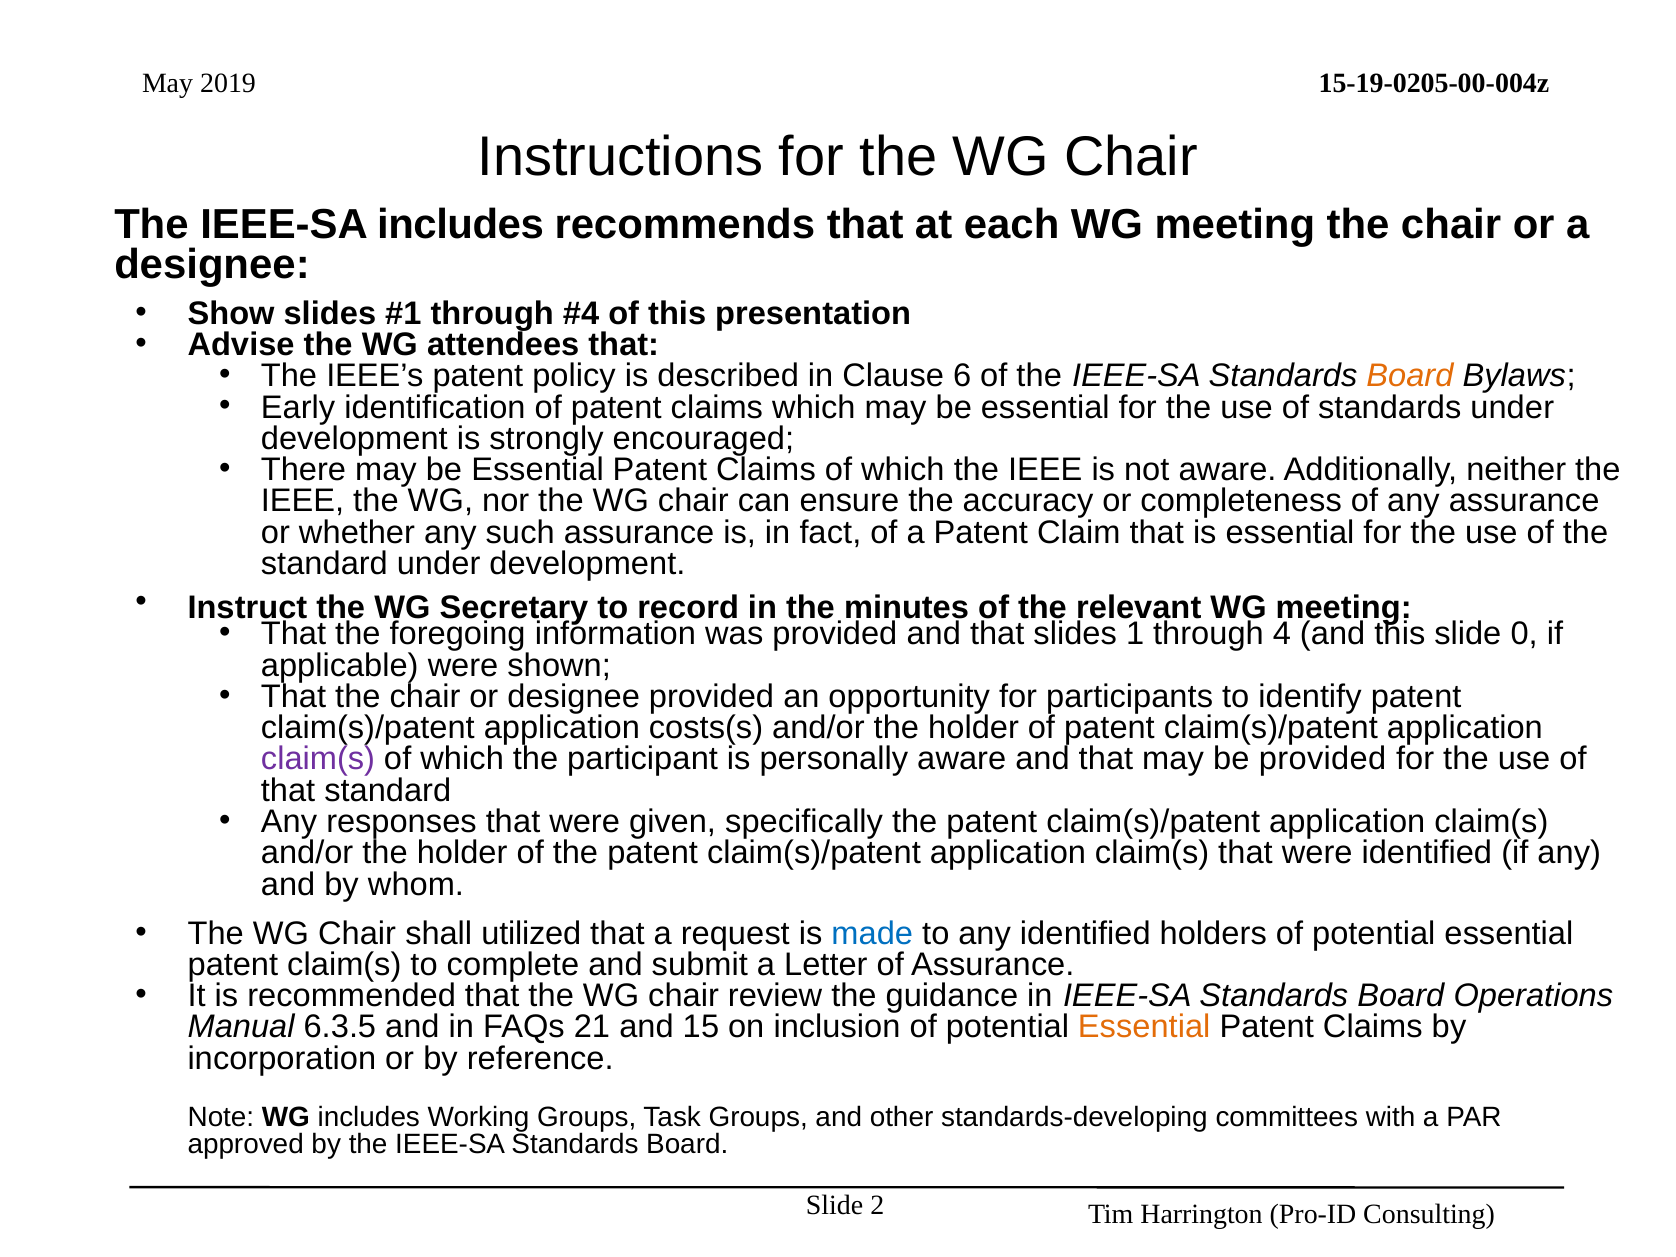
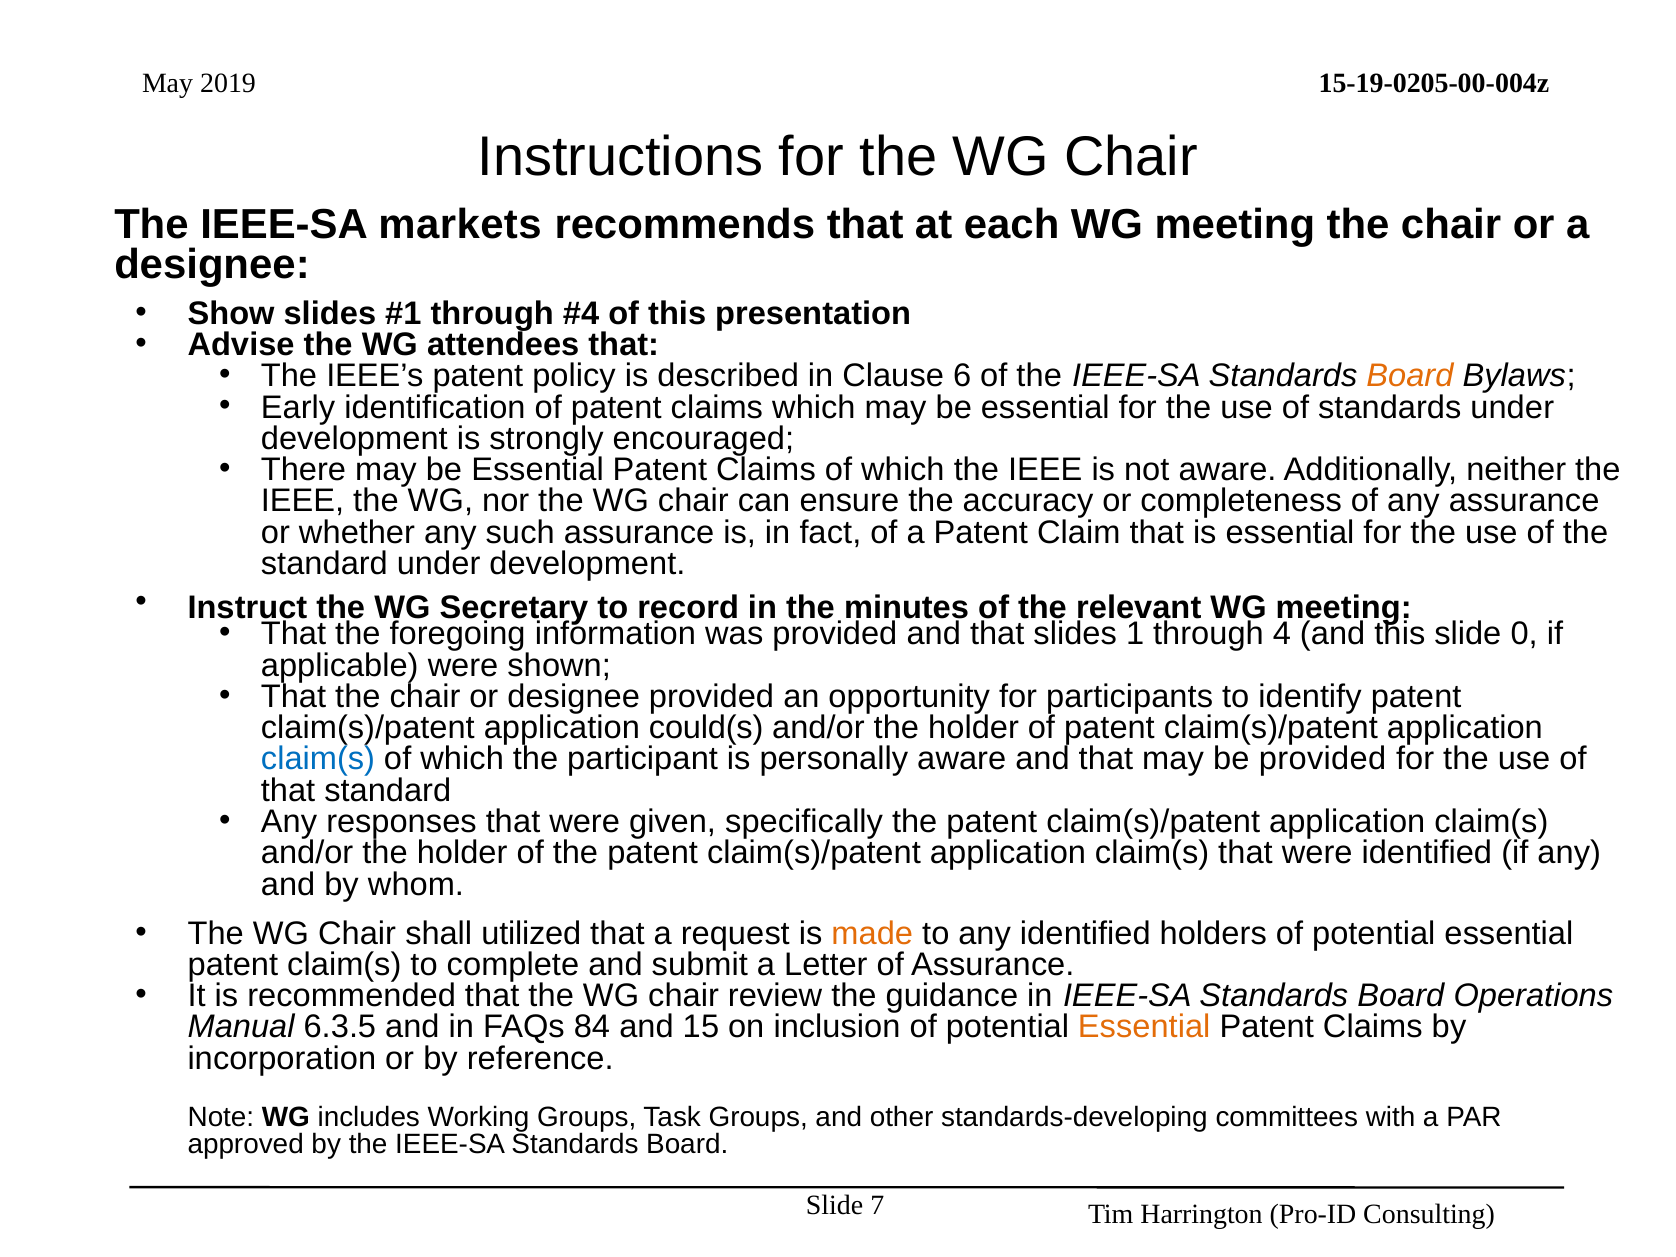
IEEE-SA includes: includes -> markets (460, 224)
costs(s: costs(s -> could(s (706, 728)
claim(s colour: purple -> blue (318, 759)
made colour: blue -> orange (872, 933)
21: 21 -> 84 (592, 1027)
2: 2 -> 7 (877, 1205)
